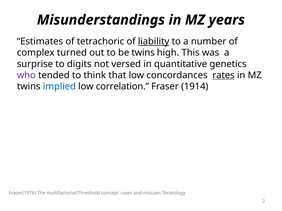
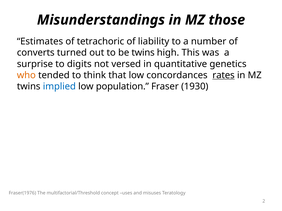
years: years -> those (227, 20)
liability underline: present -> none (154, 42)
complex: complex -> converts (36, 53)
who colour: purple -> orange (26, 75)
correlation: correlation -> population (122, 87)
1914: 1914 -> 1930 (195, 87)
